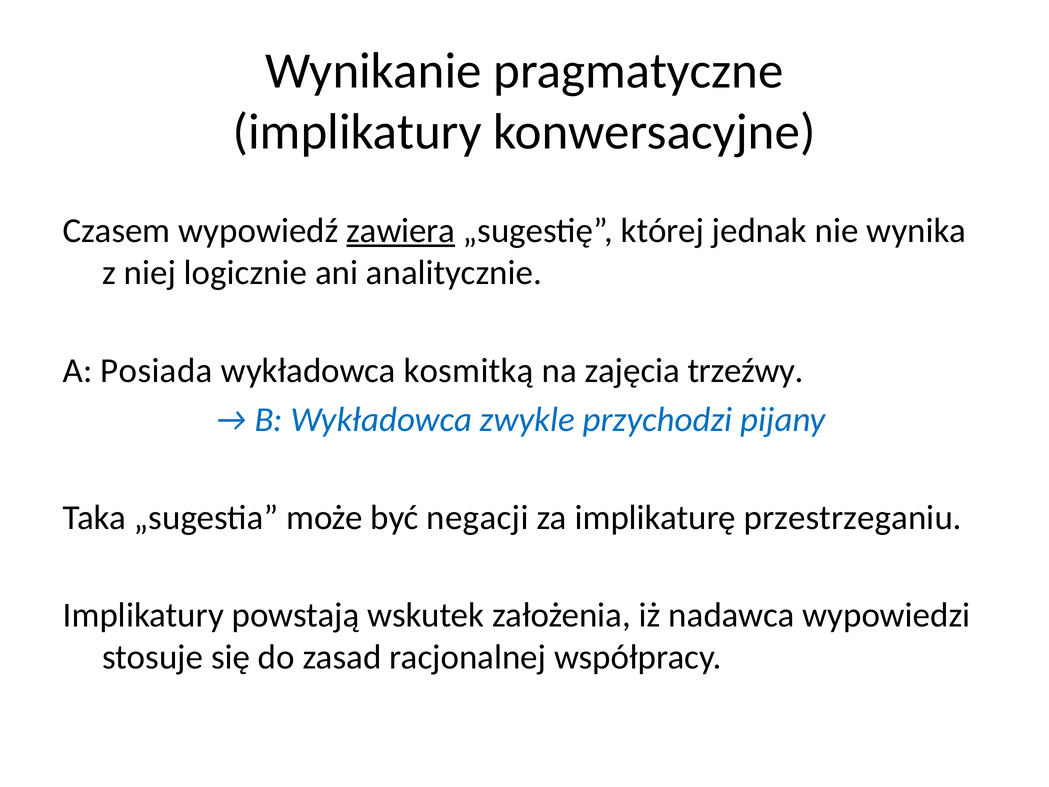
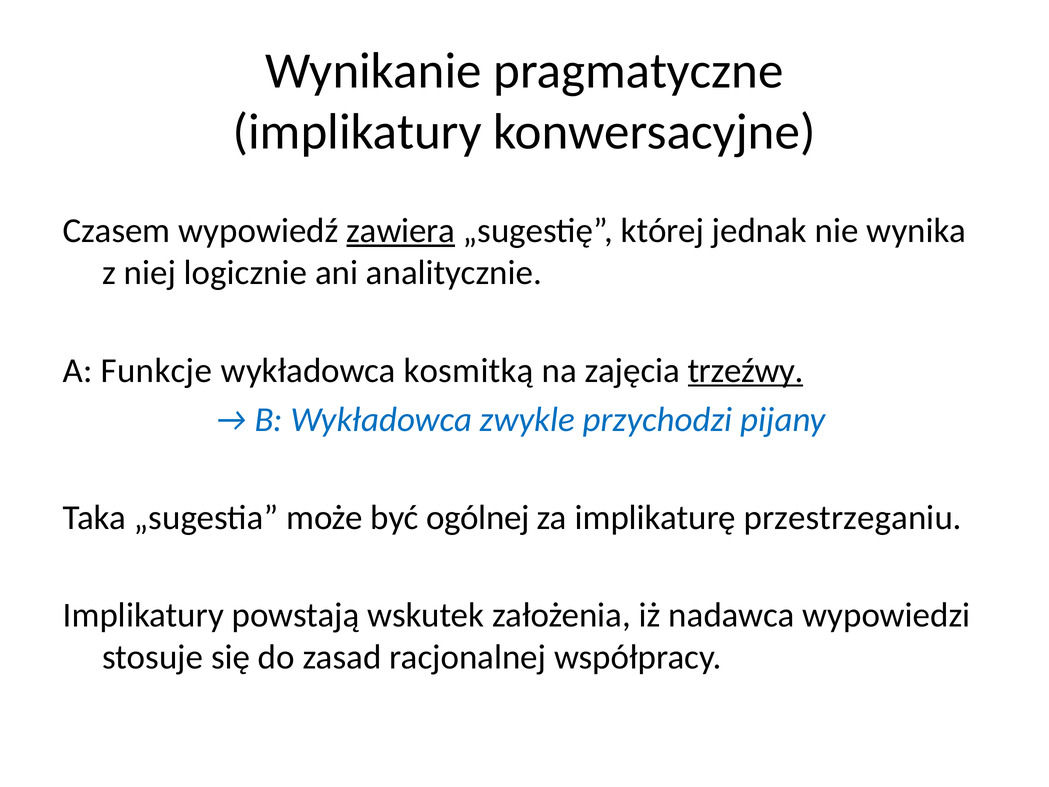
Posiada: Posiada -> Funkcje (156, 370)
trzeźwy underline: none -> present (746, 370)
negacji: negacji -> ogólnej (478, 517)
